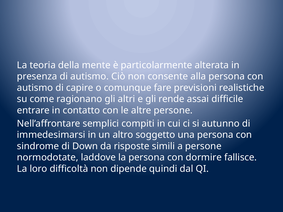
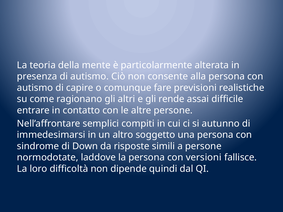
dormire: dormire -> versioni (204, 158)
